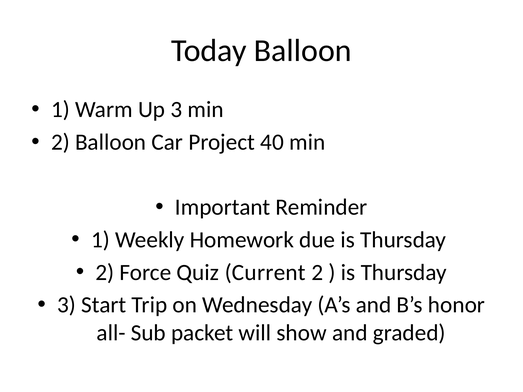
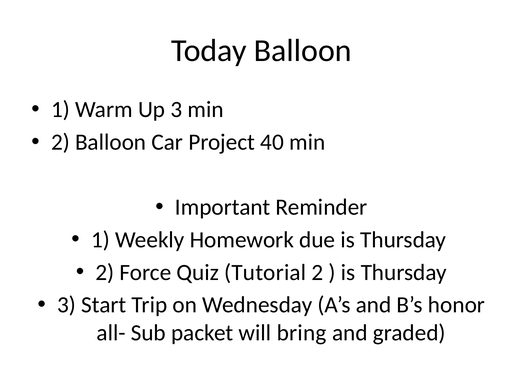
Current: Current -> Tutorial (265, 273)
show: show -> bring (302, 333)
